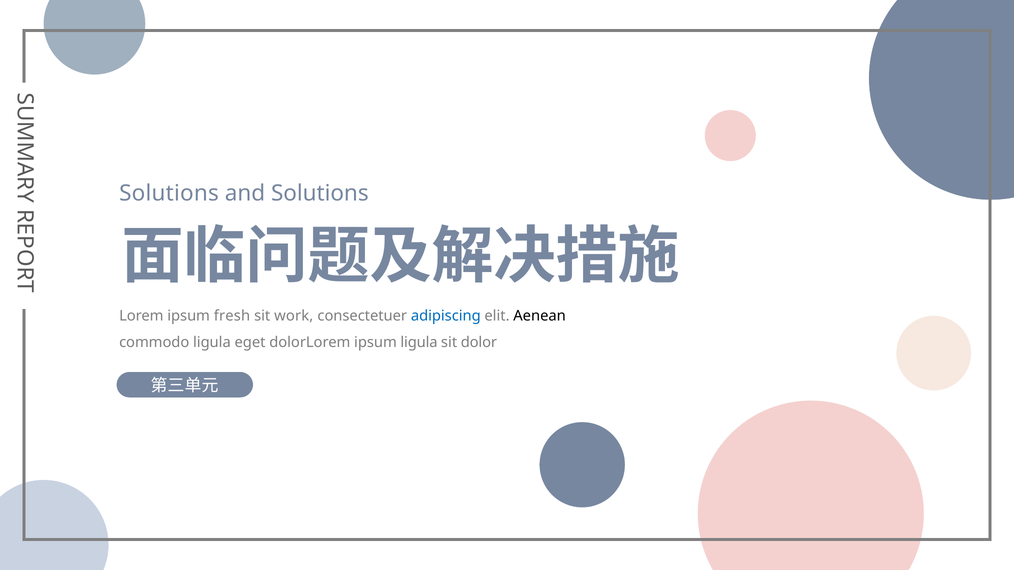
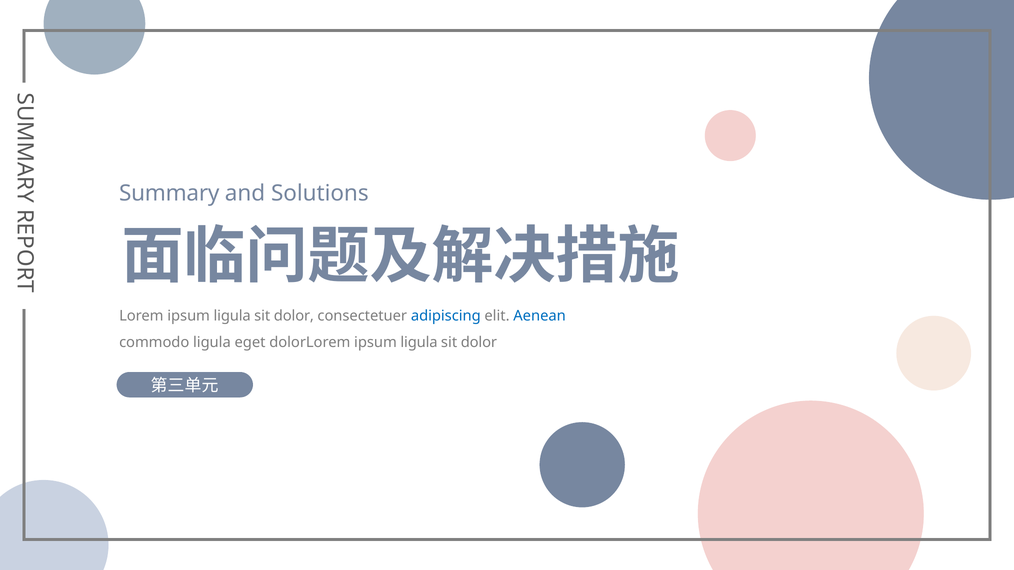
Solutions: Solutions -> Summary (169, 193)
Lorem ipsum fresh: fresh -> ligula (232, 316)
work: work -> dolor (294, 316)
Aenean colour: black -> blue (540, 316)
